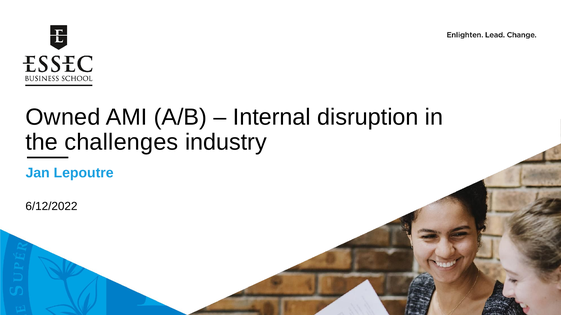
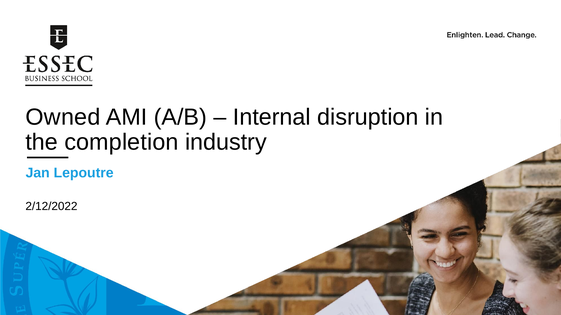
challenges: challenges -> completion (121, 143)
6/12/2022: 6/12/2022 -> 2/12/2022 (51, 207)
